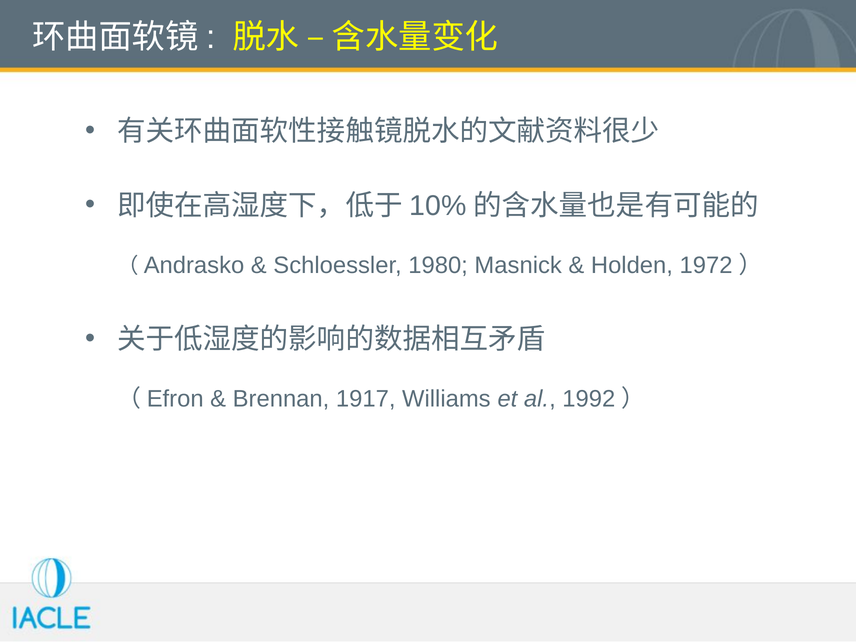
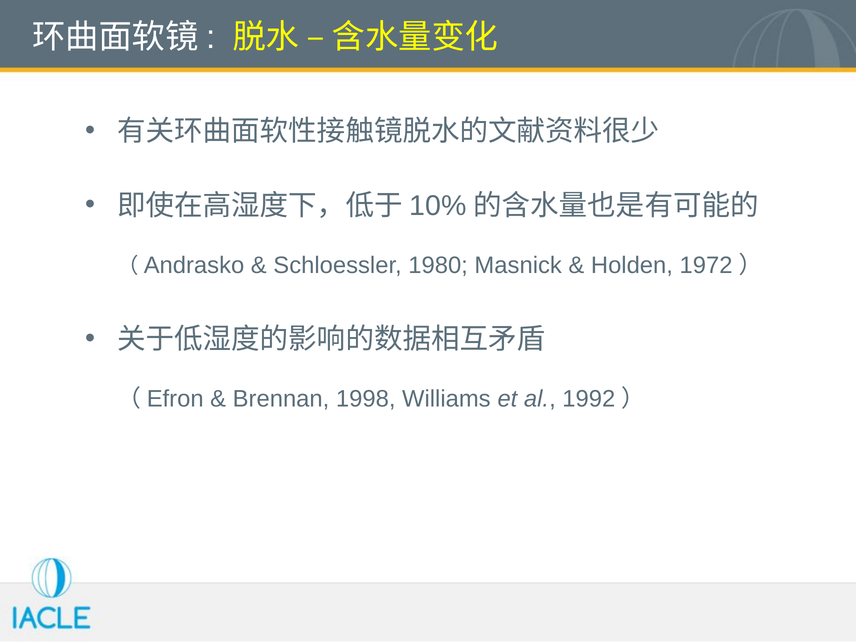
1917: 1917 -> 1998 (366, 399)
